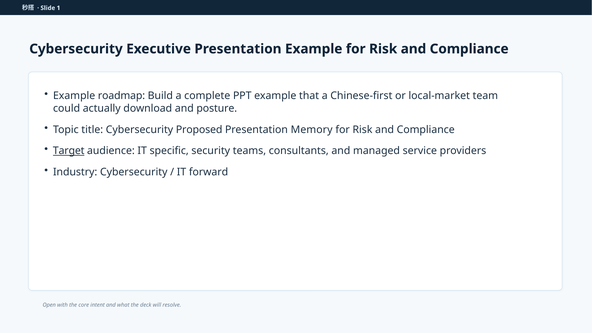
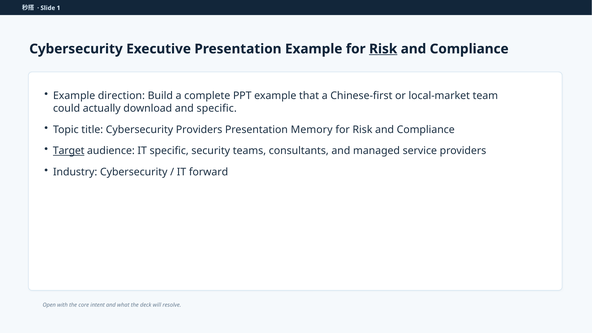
Risk underline: none -> present (383, 49)
roadmap: roadmap -> direction (121, 96)
and posture: posture -> specific (217, 108)
Cybersecurity Proposed: Proposed -> Providers (199, 130)
